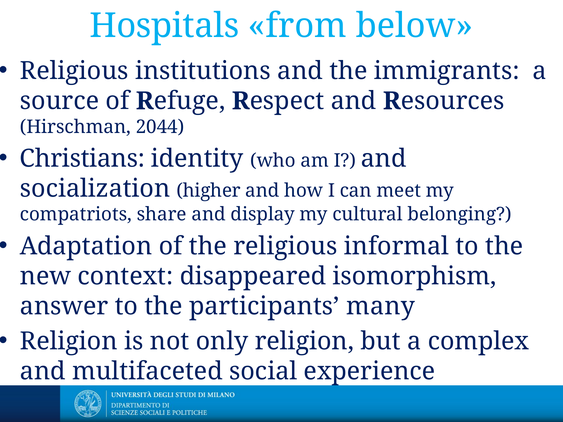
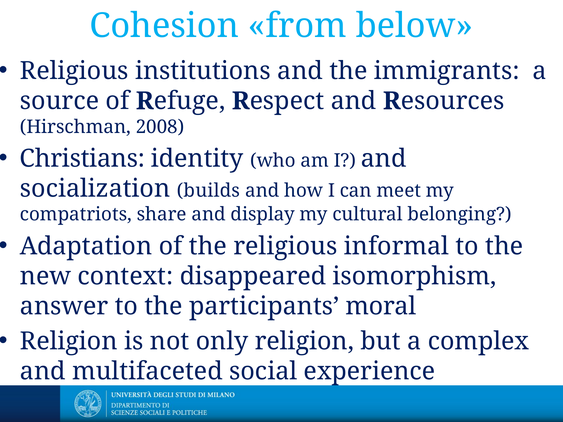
Hospitals: Hospitals -> Cohesion (164, 26)
2044: 2044 -> 2008 (160, 127)
higher: higher -> builds (208, 191)
many: many -> moral (381, 306)
